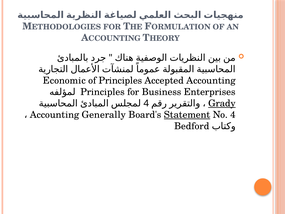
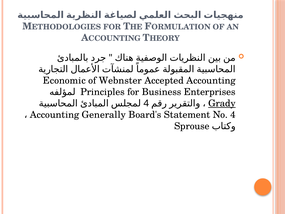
of Principles: Principles -> Webnster (120, 80)
Statement underline: present -> none (187, 115)
Bedford: Bedford -> Sprouse (192, 126)
